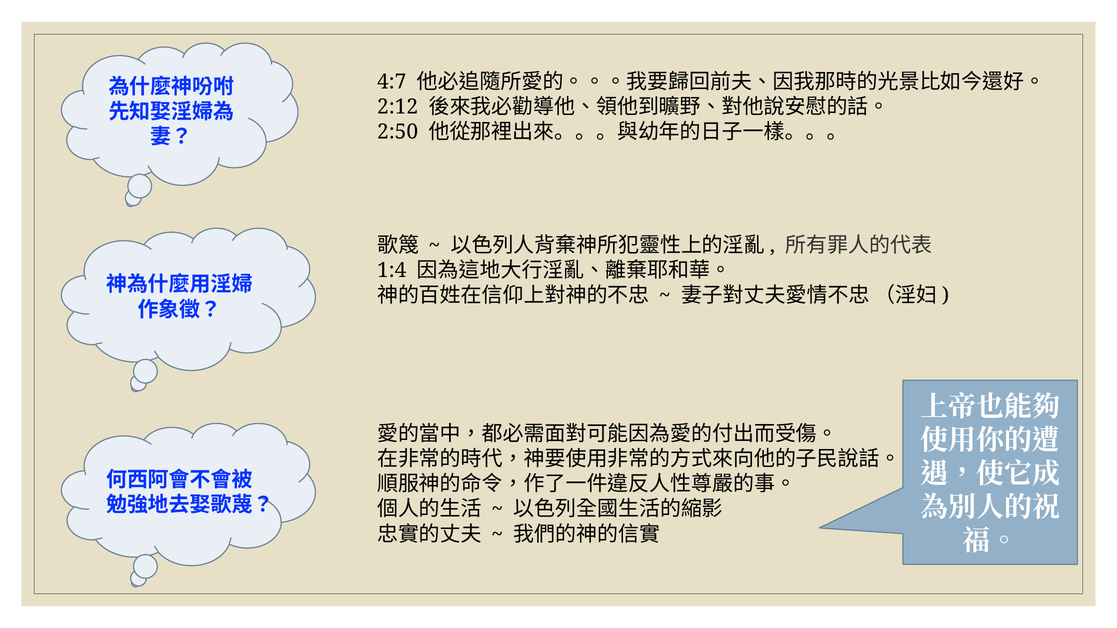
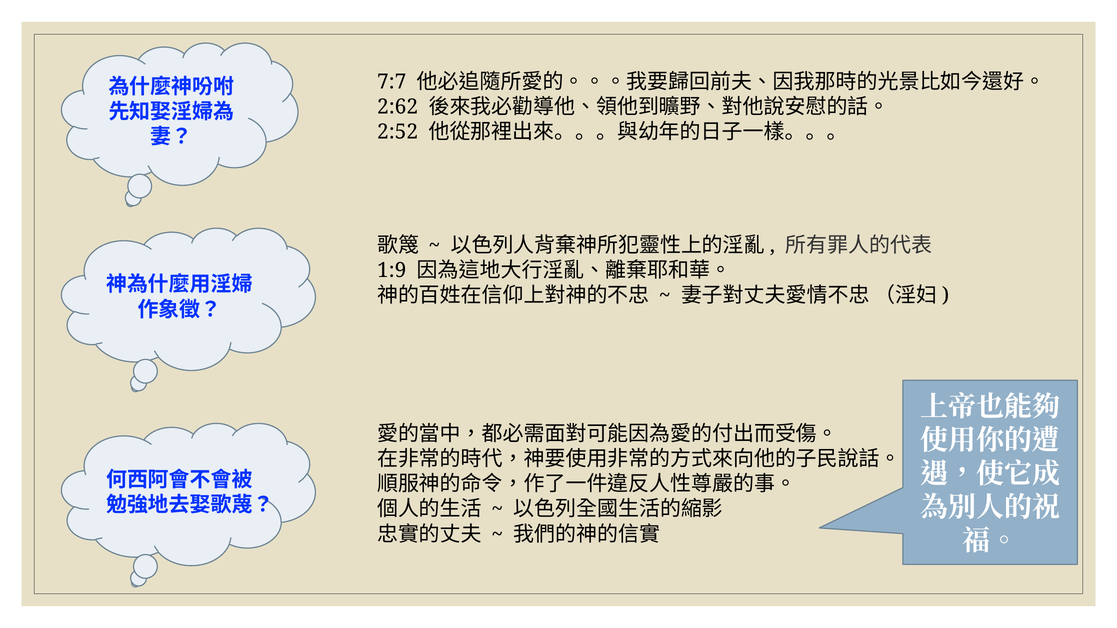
4:7: 4:7 -> 7:7 (392, 82)
2:12: 2:12 -> 2:62 (398, 107)
2:50: 2:50 -> 2:52 (398, 132)
1:4: 1:4 -> 1:9 (392, 270)
